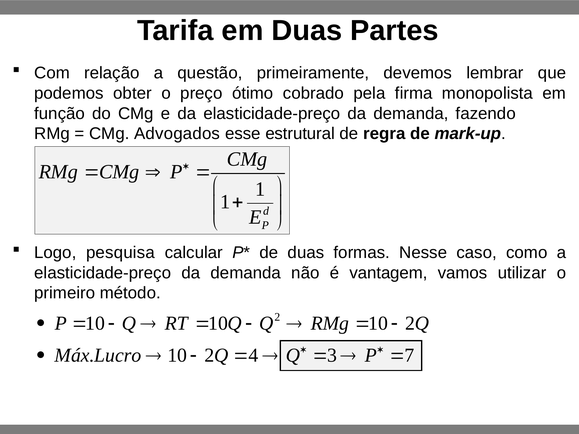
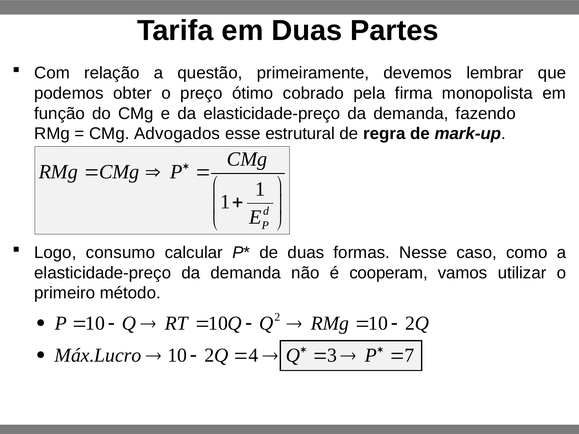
pesquisa: pesquisa -> consumo (120, 253)
vantagem: vantagem -> cooperam (389, 273)
